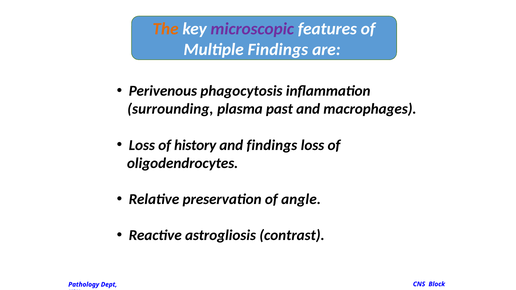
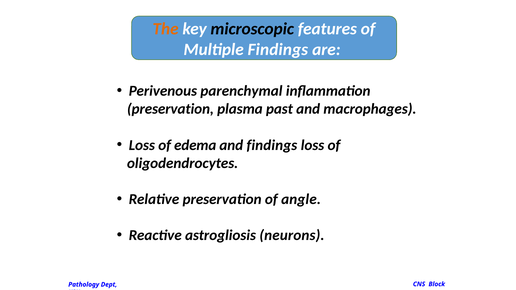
microscopic colour: purple -> black (252, 29)
phagocytosis: phagocytosis -> parenchymal (241, 91)
surrounding: surrounding -> preservation (170, 109)
history: history -> edema (195, 145)
contrast: contrast -> neurons (292, 236)
